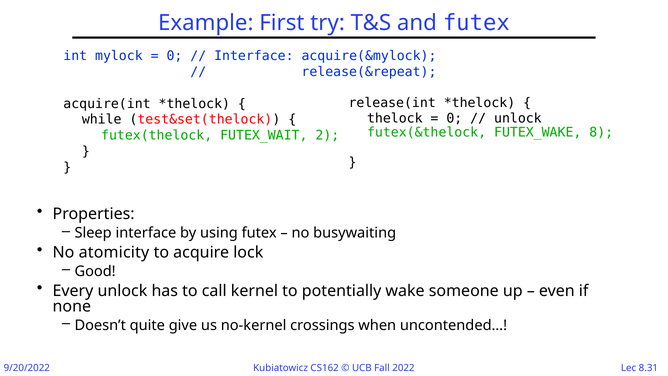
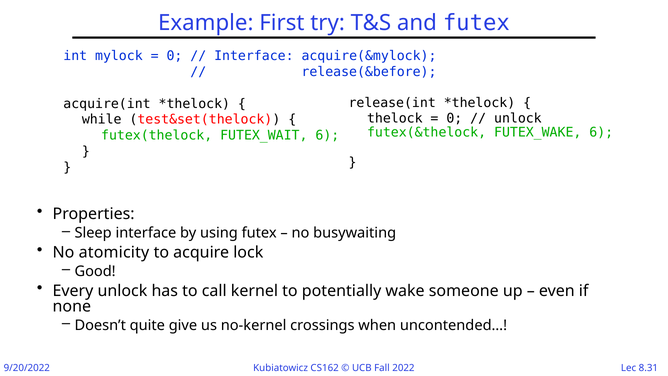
release(&repeat: release(&repeat -> release(&before (369, 72)
FUTEX_WAKE 8: 8 -> 6 (601, 133)
FUTEX_WAIT 2: 2 -> 6 (327, 135)
